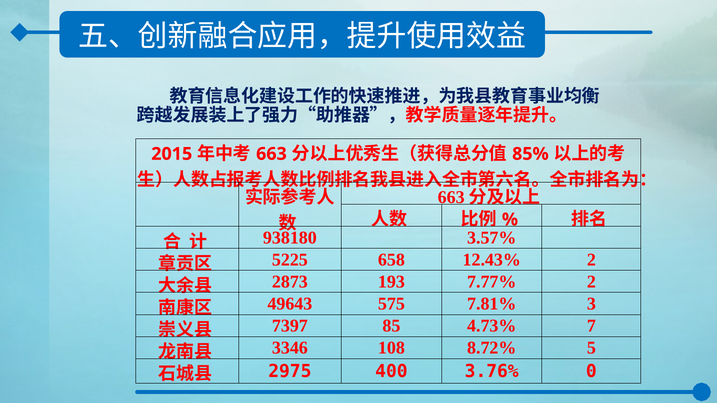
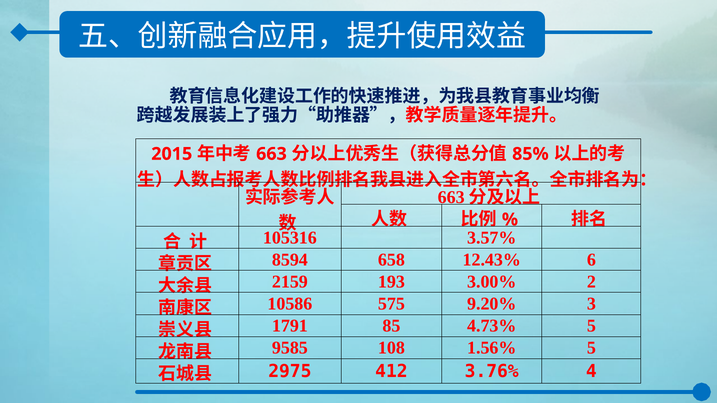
938180: 938180 -> 105316 (290, 238)
5225: 5225 -> 8594 (290, 260)
12.43% 2: 2 -> 6 (591, 260)
2873: 2873 -> 2159 (290, 282)
7.77%: 7.77% -> 3.00% (492, 282)
49643: 49643 -> 10586 (290, 304)
7.81%: 7.81% -> 9.20% (492, 304)
7397: 7397 -> 1791 (290, 326)
4.73% 7: 7 -> 5 (591, 326)
3346: 3346 -> 9585 (290, 348)
8.72%: 8.72% -> 1.56% (492, 348)
400: 400 -> 412 (391, 372)
0: 0 -> 4 (591, 372)
